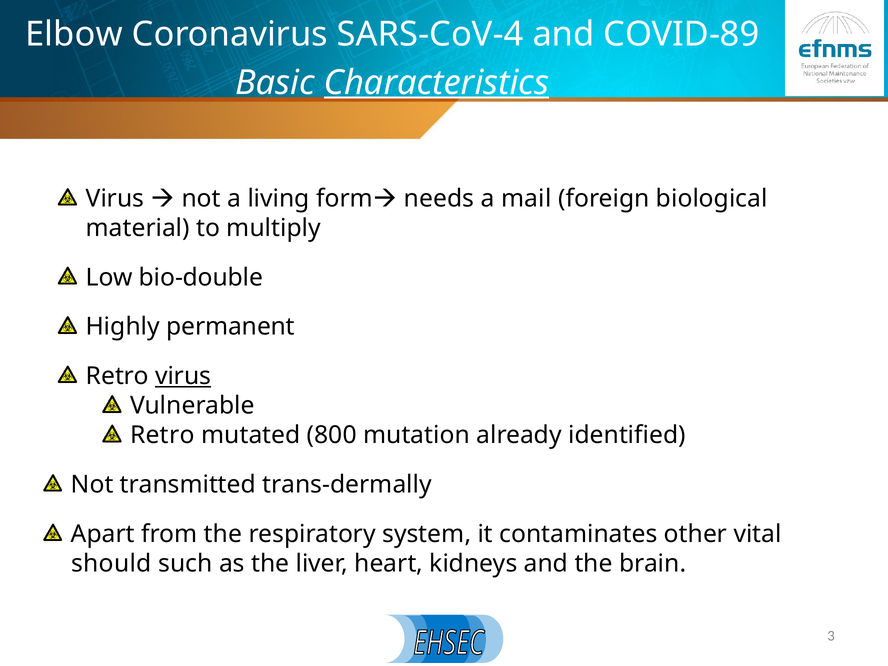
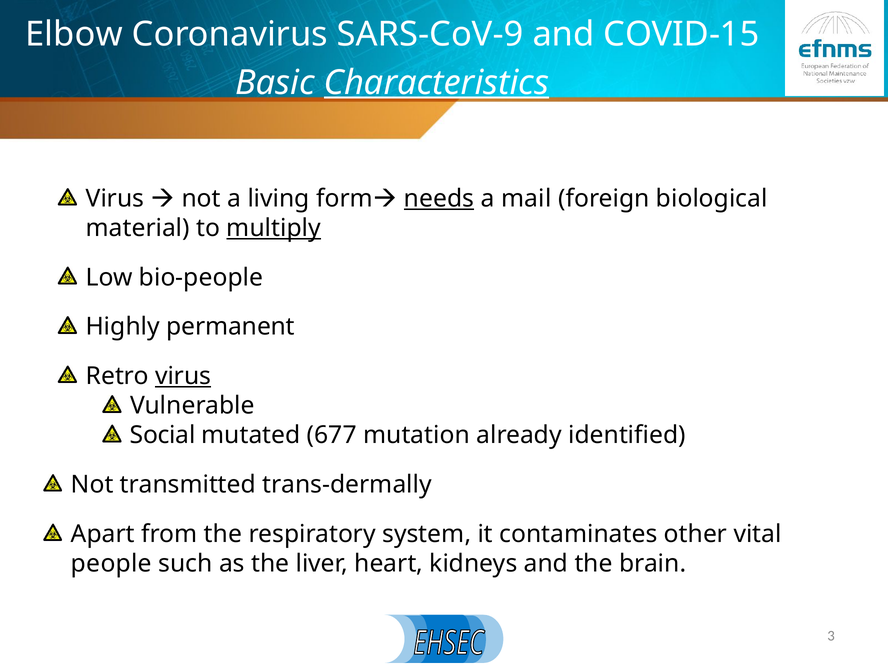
SARS-CoV-4: SARS-CoV-4 -> SARS-CoV-9 (430, 34)
COVID-89: COVID-89 -> COVID-15 (681, 34)
needs underline: none -> present (439, 198)
multiply underline: none -> present (274, 228)
bio-double: bio-double -> bio-people (201, 277)
Retro: Retro -> Social (163, 435)
800: 800 -> 677 (332, 435)
should: should -> people (111, 564)
